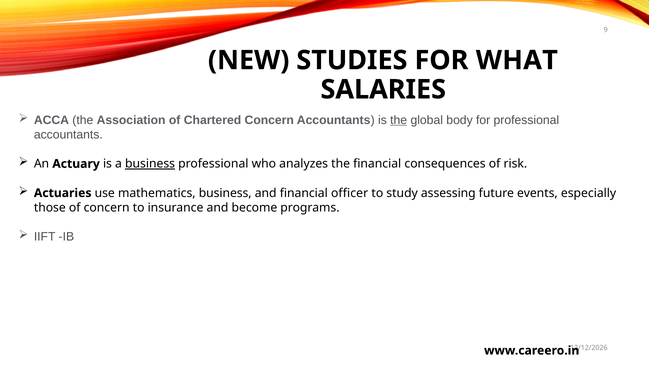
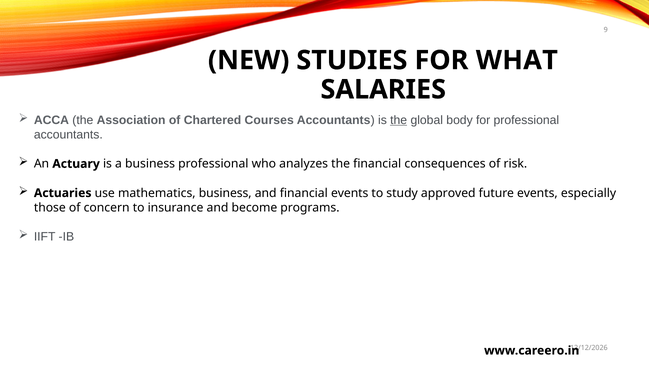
Chartered Concern: Concern -> Courses (269, 120)
business underline: present -> none (150, 164)
financial officer: officer -> events (350, 193)
assessing: assessing -> approved (448, 193)
